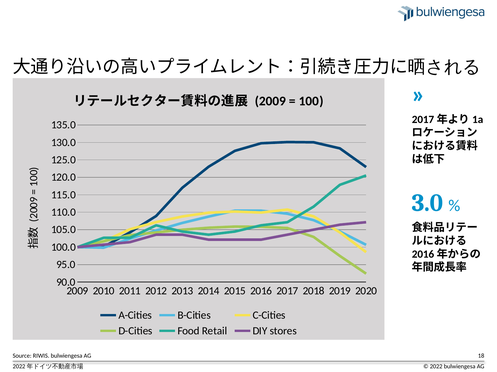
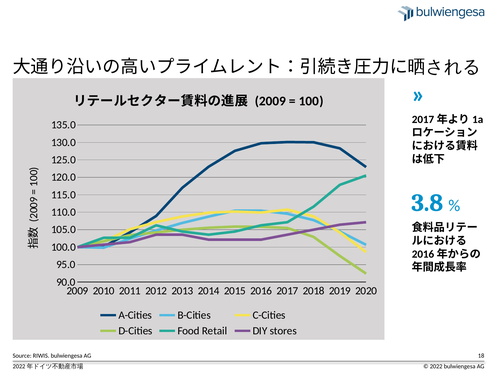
3.0: 3.0 -> 3.8 (427, 203)
